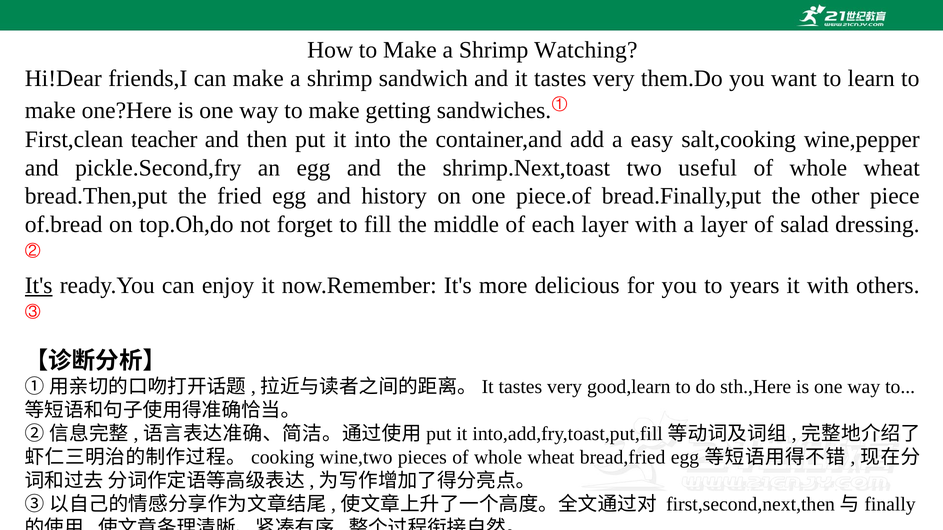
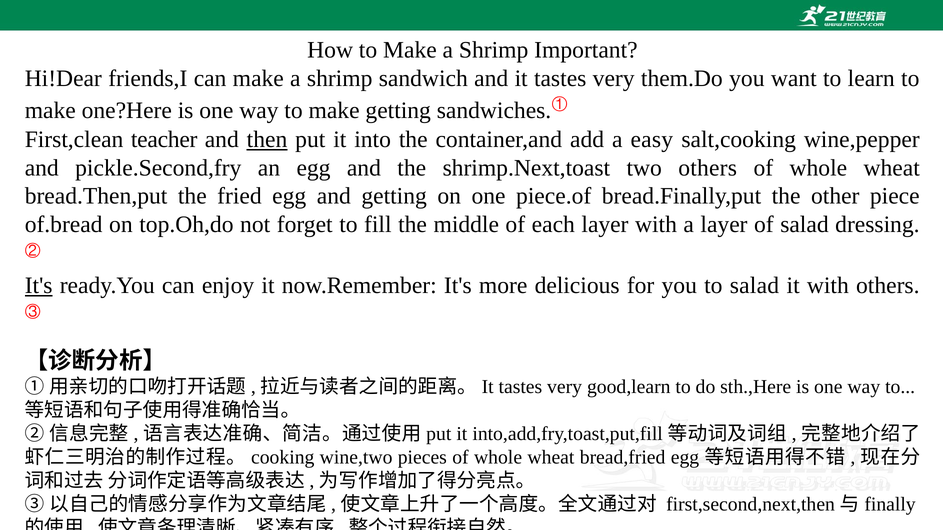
Watching: Watching -> Important (586, 50)
then underline: none -> present (267, 140)
two useful: useful -> others (708, 168)
and history: history -> getting (394, 196)
to years: years -> salad (754, 286)
